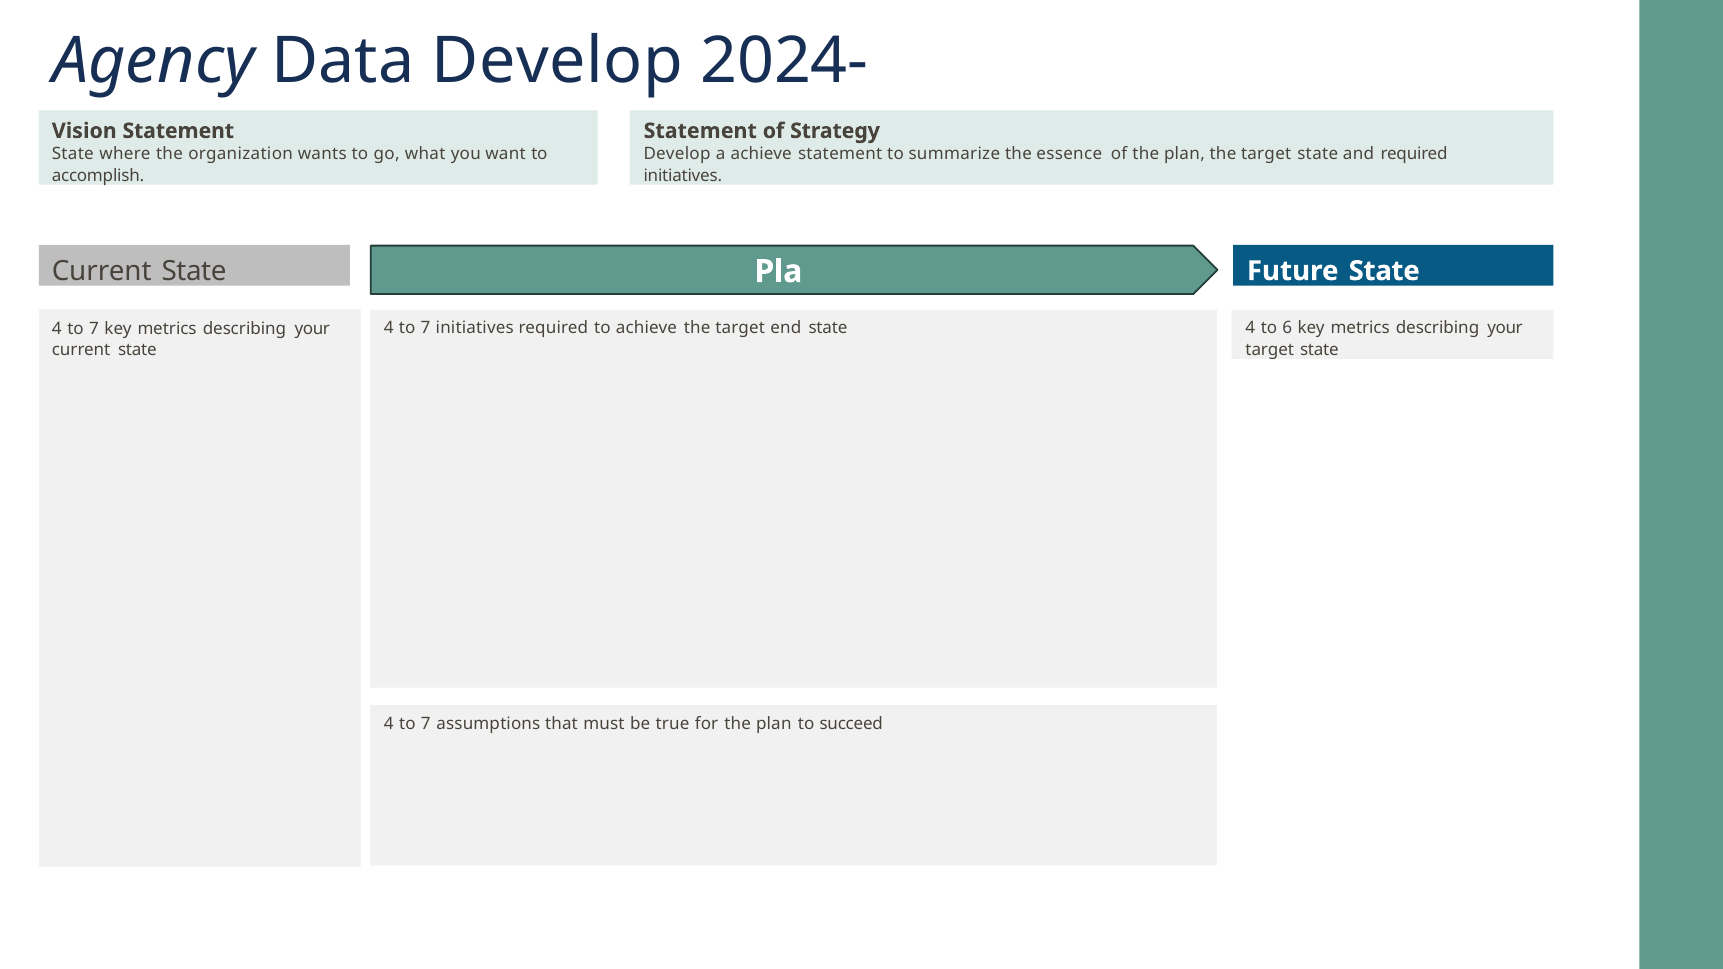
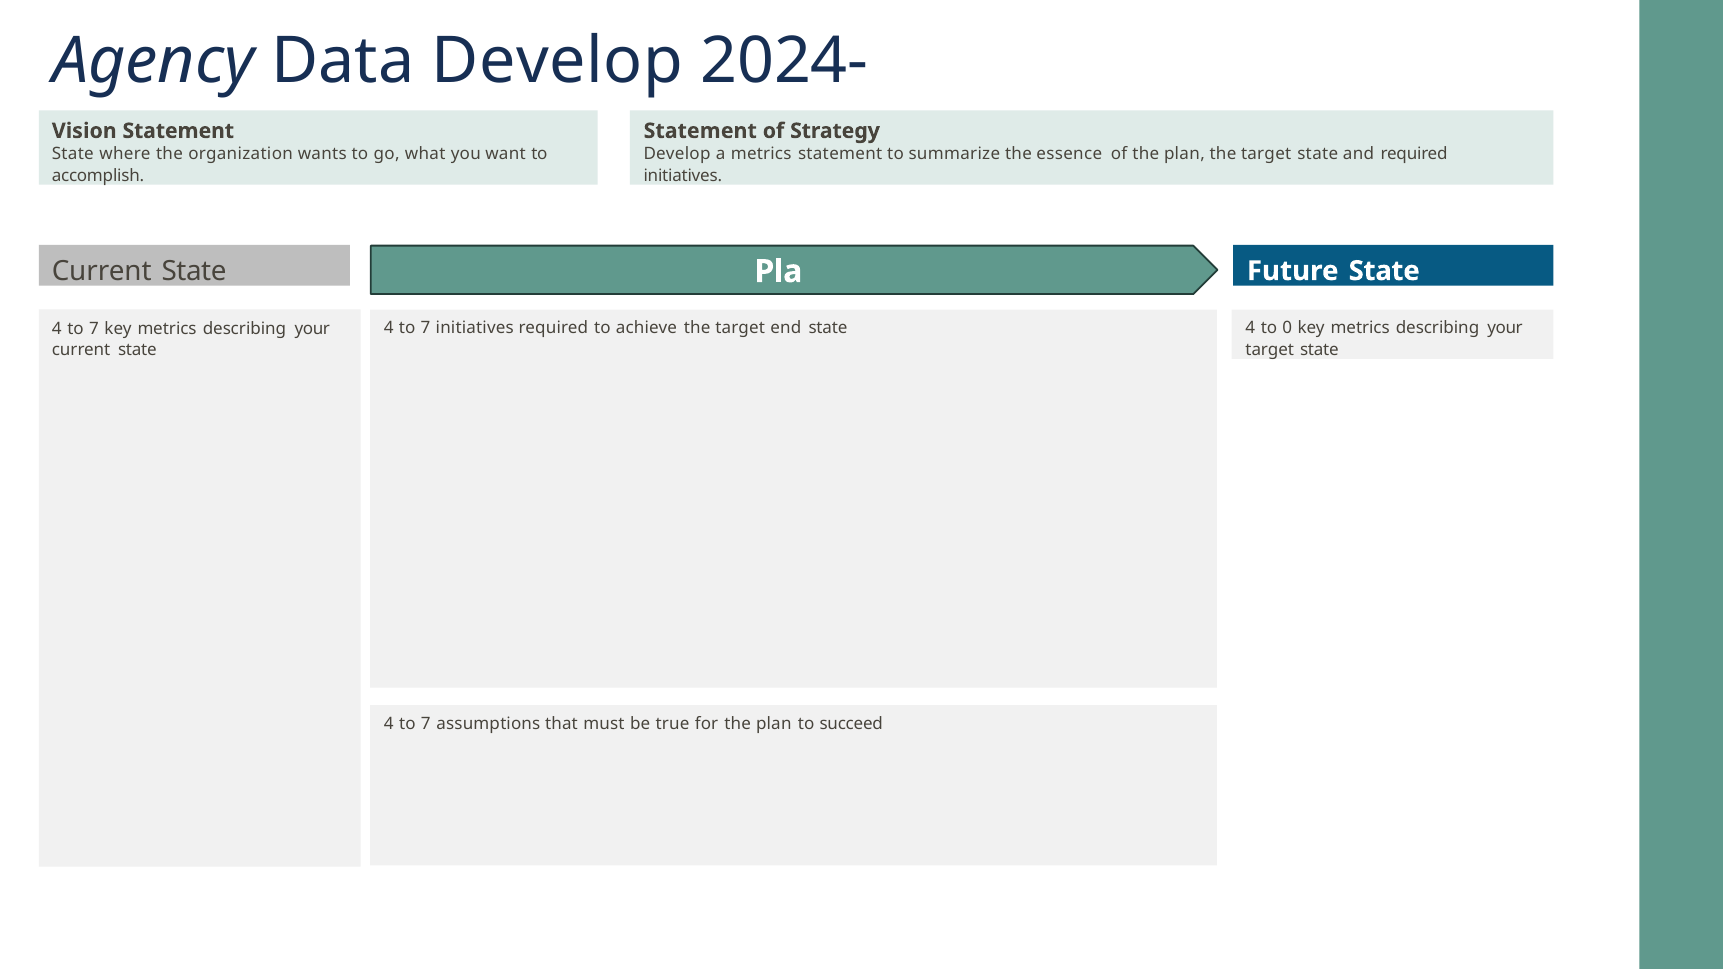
a achieve: achieve -> metrics (761, 154)
6: 6 -> 0 (1287, 328)
